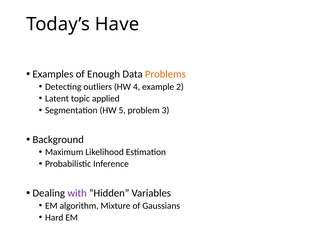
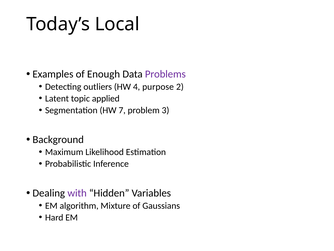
Have: Have -> Local (117, 24)
Problems colour: orange -> purple (165, 74)
example: example -> purpose (158, 87)
5: 5 -> 7 (122, 110)
